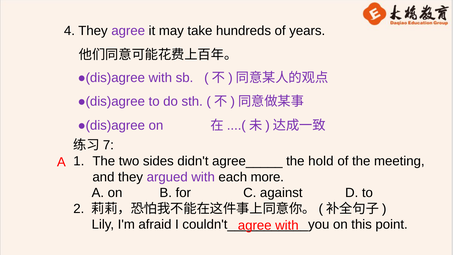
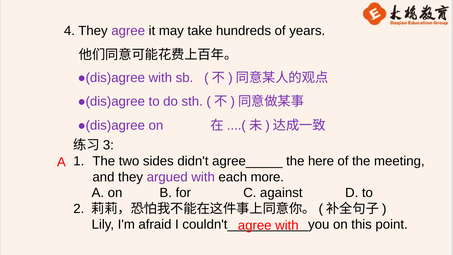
7: 7 -> 3 (108, 145)
hold: hold -> here (321, 161)
